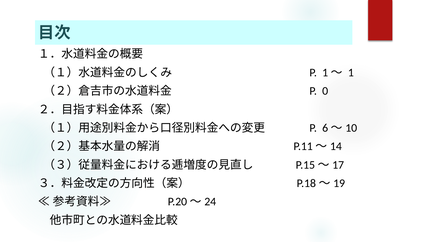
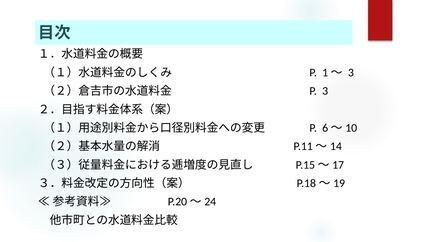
1～ 1: 1 -> 3 (351, 73)
P 0: 0 -> 3 (325, 91)
